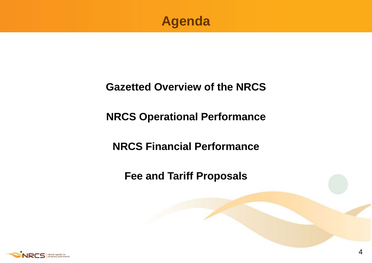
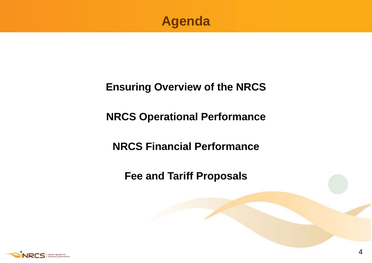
Gazetted: Gazetted -> Ensuring (129, 87)
